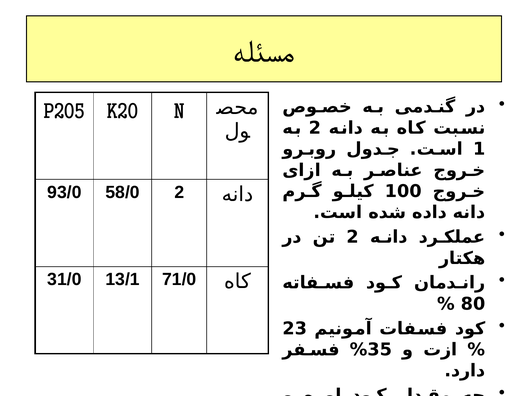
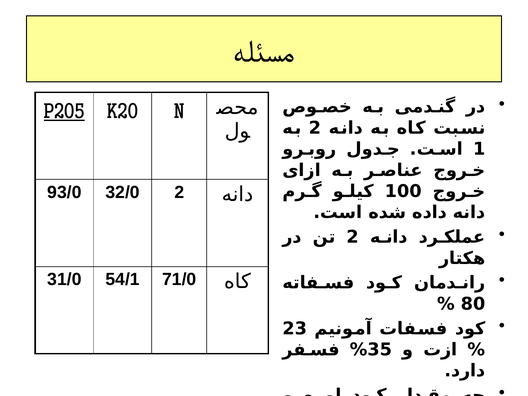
P2O5 underline: none -> present (64, 112)
58/0: 58/0 -> 32/0 (123, 192)
13/1: 13/1 -> 54/1 (123, 279)
